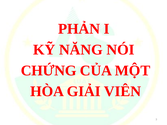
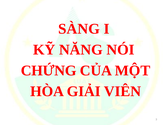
PHẢN: PHẢN -> SÀNG (79, 29)
